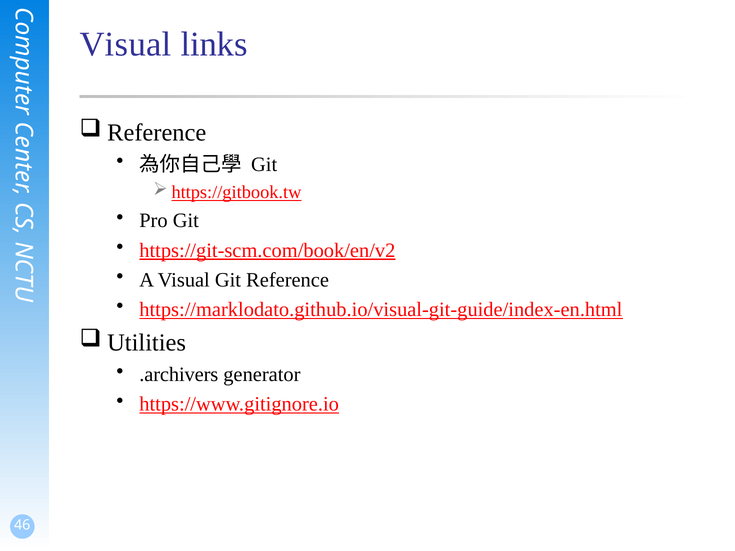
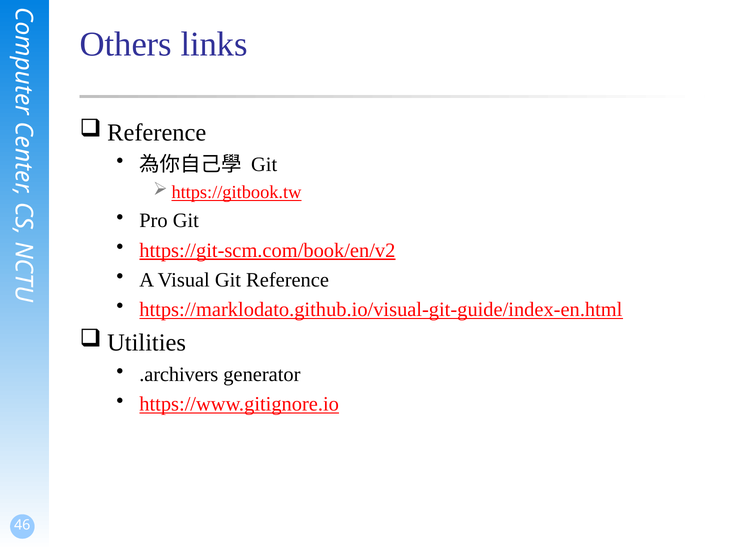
Visual: Visual -> Others (126, 44)
